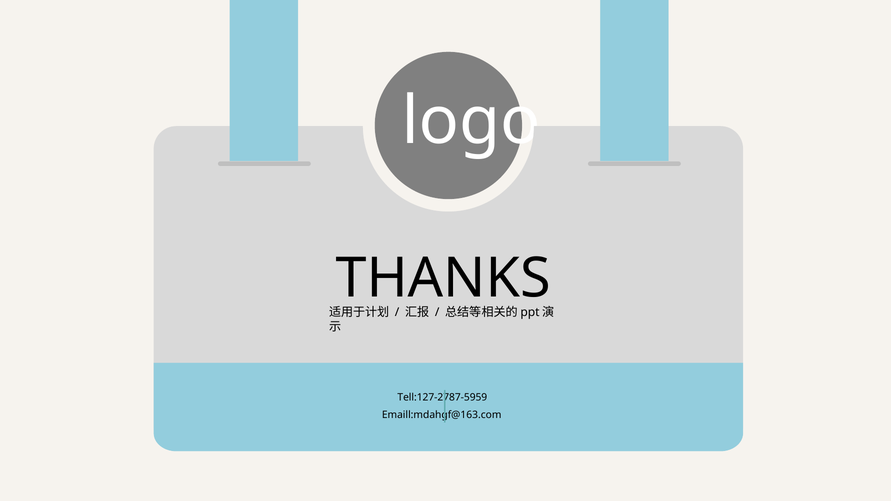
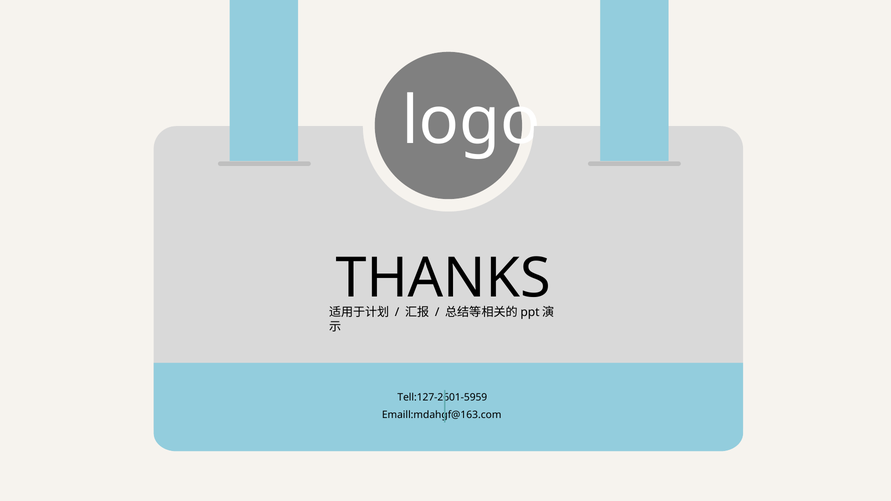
Tell:127-2787-5959: Tell:127-2787-5959 -> Tell:127-2601-5959 (442, 397)
